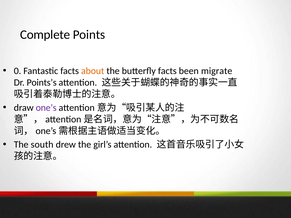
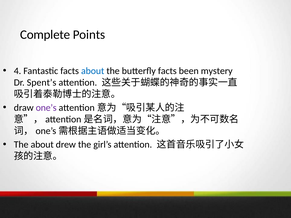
0: 0 -> 4 (18, 71)
about colour: orange -> blue (93, 71)
migrate: migrate -> mystery (217, 71)
Points’s: Points’s -> Spent’s (42, 83)
The south: south -> about (42, 145)
